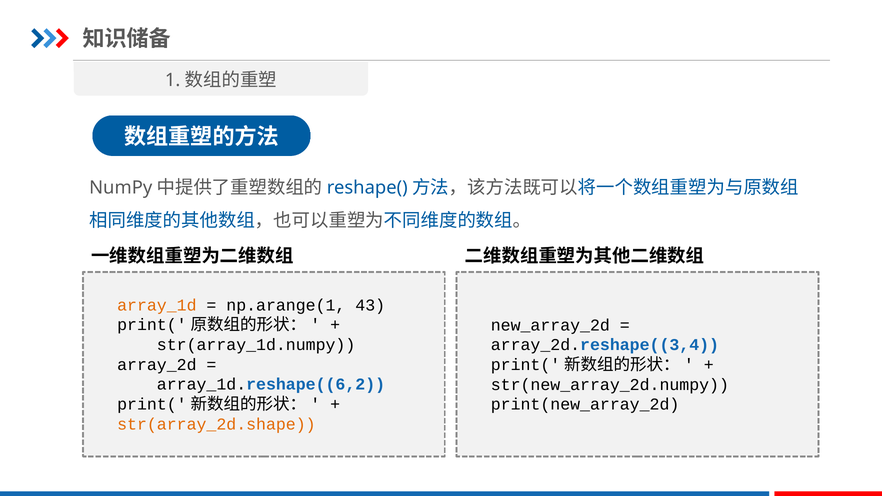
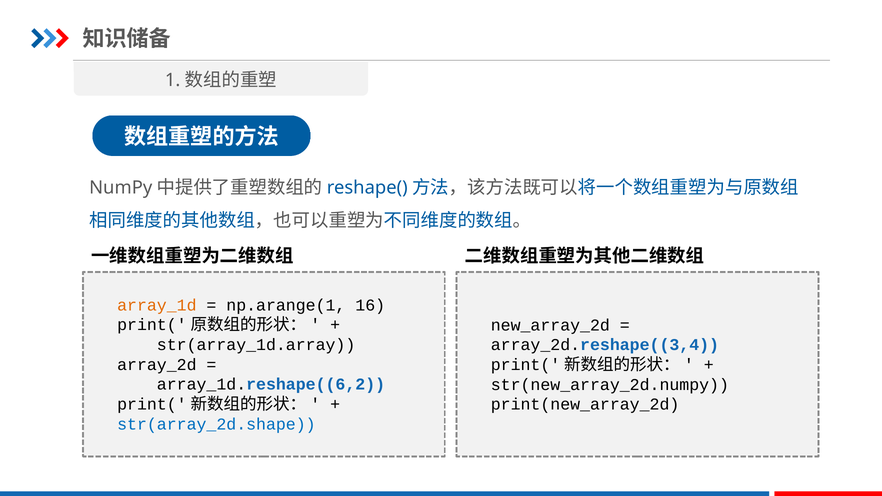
43: 43 -> 16 (370, 305)
str(array_1d.numpy: str(array_1d.numpy -> str(array_1d.array (256, 345)
str(array_2d.shape colour: orange -> blue (216, 424)
